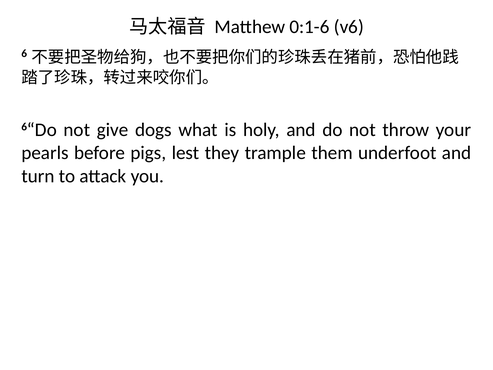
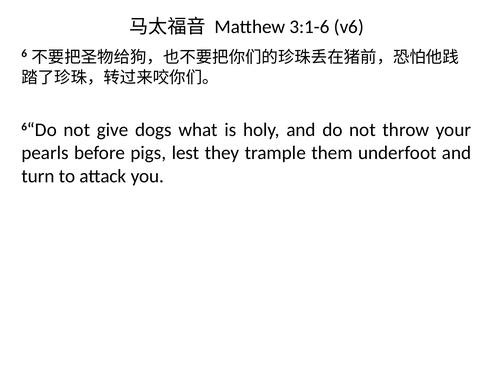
0:1-6: 0:1-6 -> 3:1-6 (310, 27)
